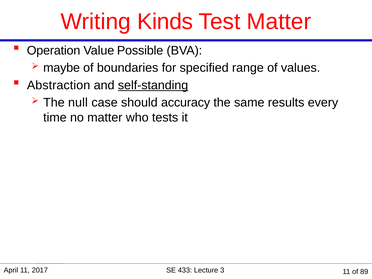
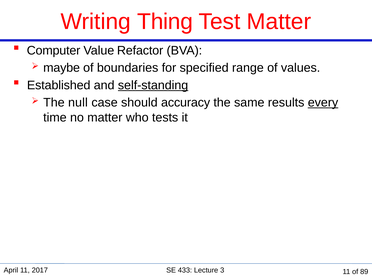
Kinds: Kinds -> Thing (165, 22)
Operation: Operation -> Computer (54, 50)
Possible: Possible -> Refactor (140, 50)
Abstraction: Abstraction -> Established (59, 85)
every underline: none -> present (323, 103)
